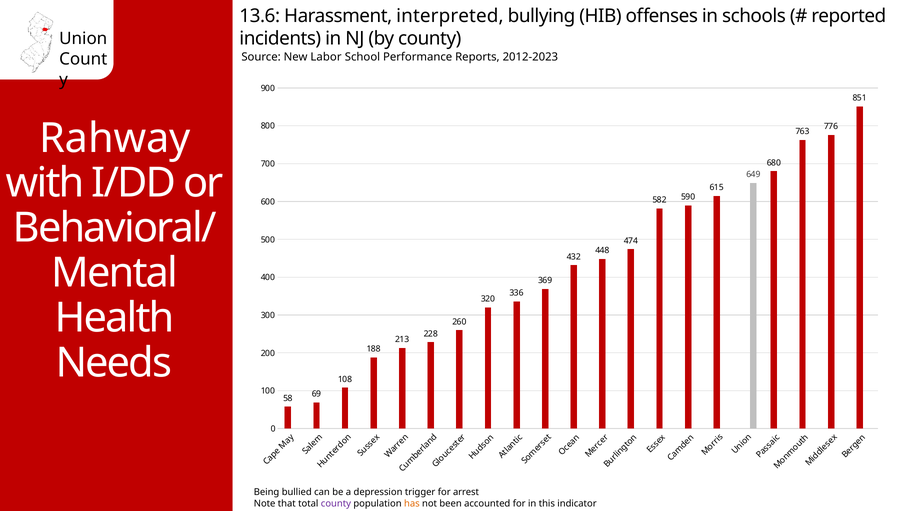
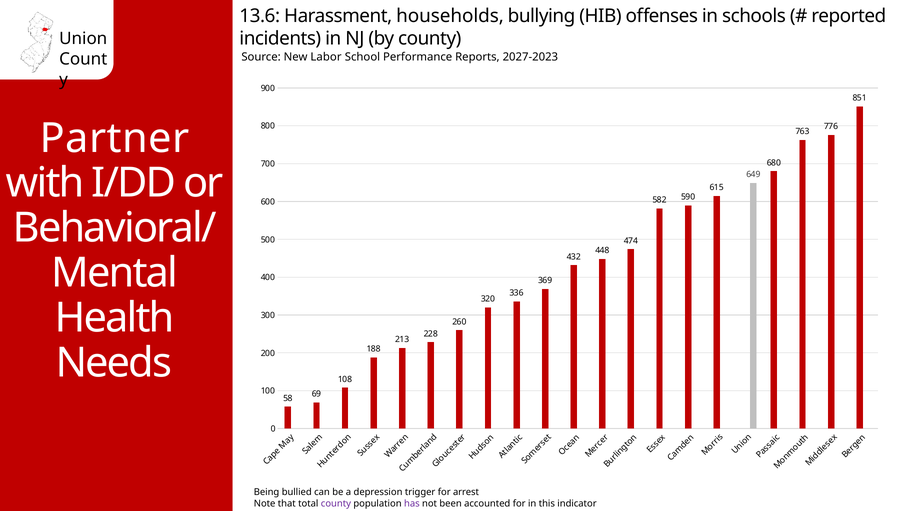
interpreted: interpreted -> households (450, 16)
2012-2023: 2012-2023 -> 2027-2023 (530, 57)
Rahway: Rahway -> Partner (115, 138)
has colour: orange -> purple (412, 503)
